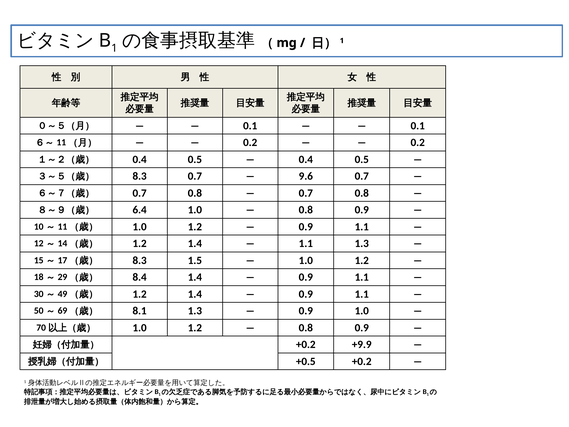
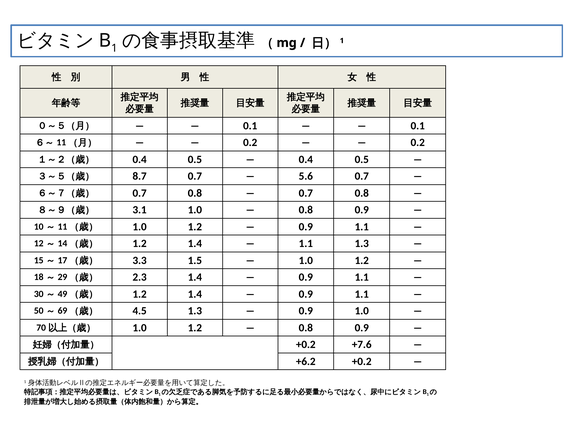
8.3: 8.3 -> 8.7 (140, 176)
9.6: 9.6 -> 5.6 (306, 176)
6.4: 6.4 -> 3.1 (140, 210)
8.3: 8.3 -> 3.3 (140, 260)
8.4: 8.4 -> 2.3 (140, 277)
8.1: 8.1 -> 4.5 (140, 311)
+9.9: +9.9 -> +7.6 (362, 344)
+0.5: +0.5 -> +6.2 (306, 361)
